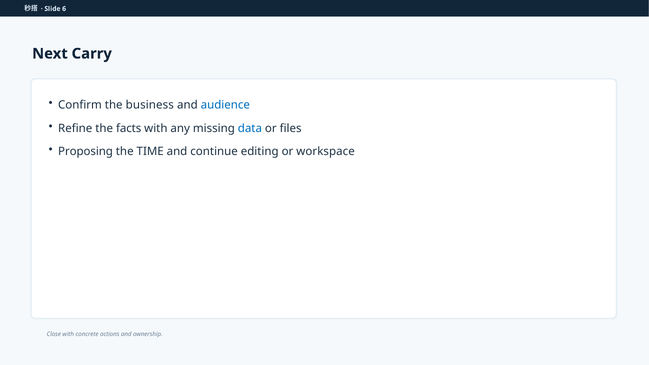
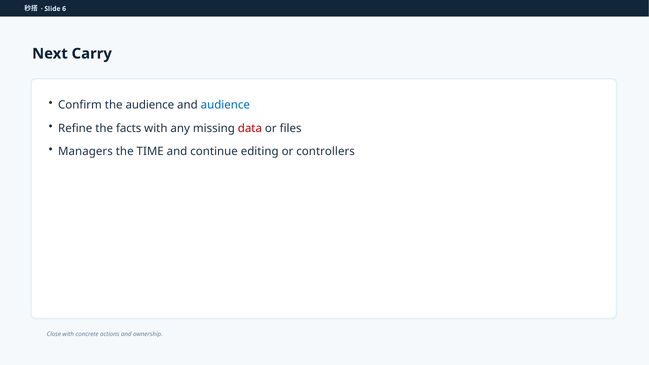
the business: business -> audience (150, 105)
data colour: blue -> red (250, 128)
Proposing: Proposing -> Managers (85, 152)
workspace: workspace -> controllers (326, 152)
